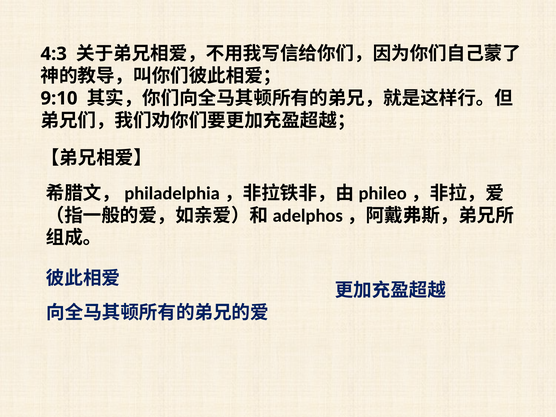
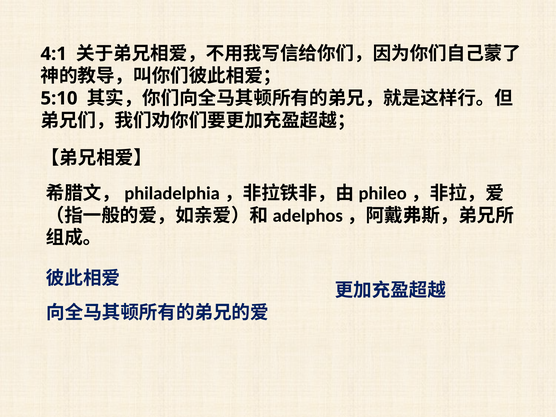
4:3: 4:3 -> 4:1 (54, 54)
9:10: 9:10 -> 5:10 (59, 98)
